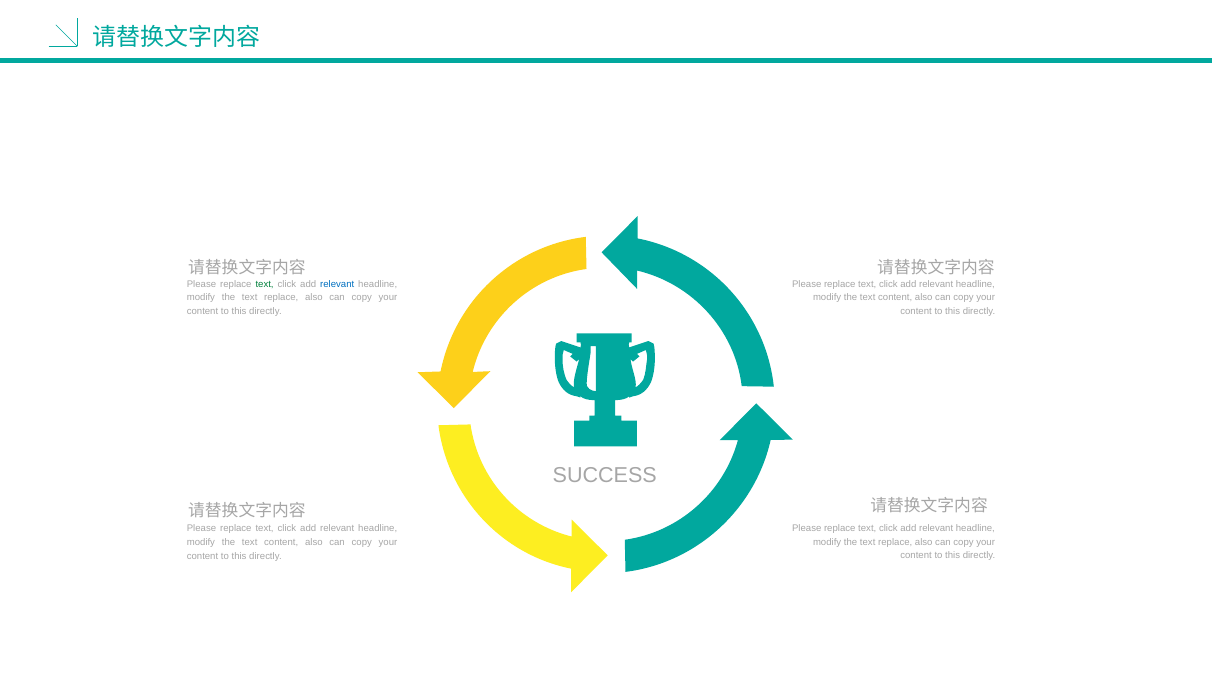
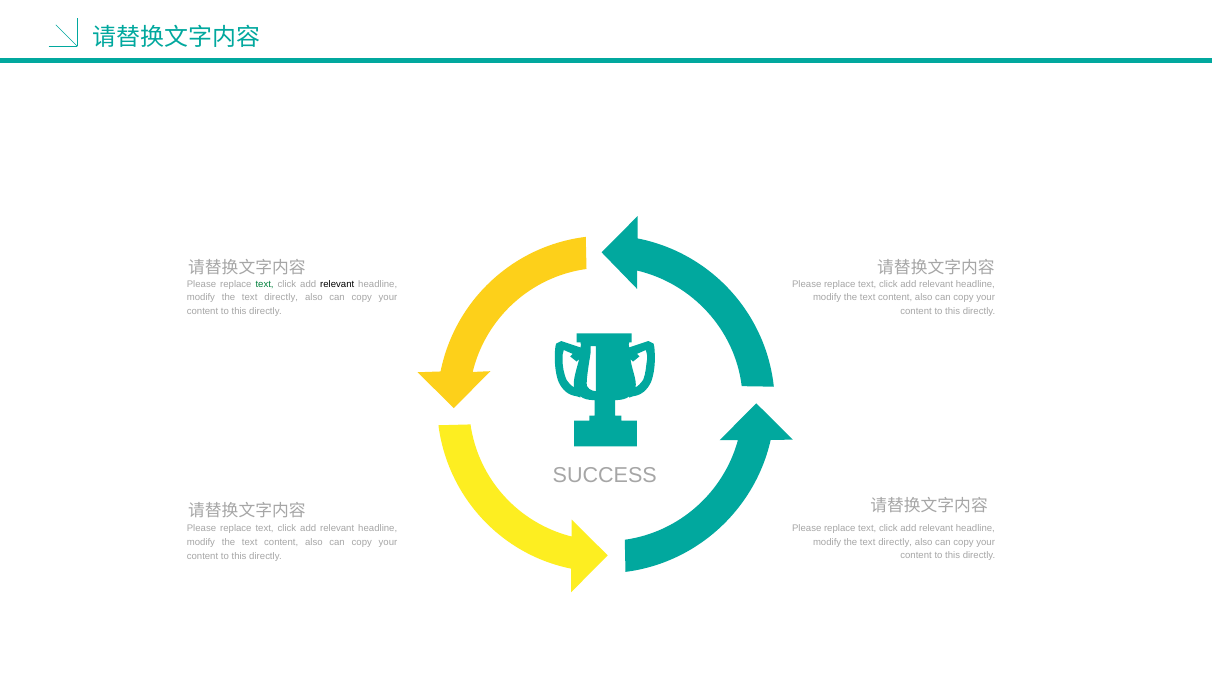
relevant colour: blue -> black (337, 284)
replace: replace -> directly (281, 298)
replace: replace -> directly (895, 542)
